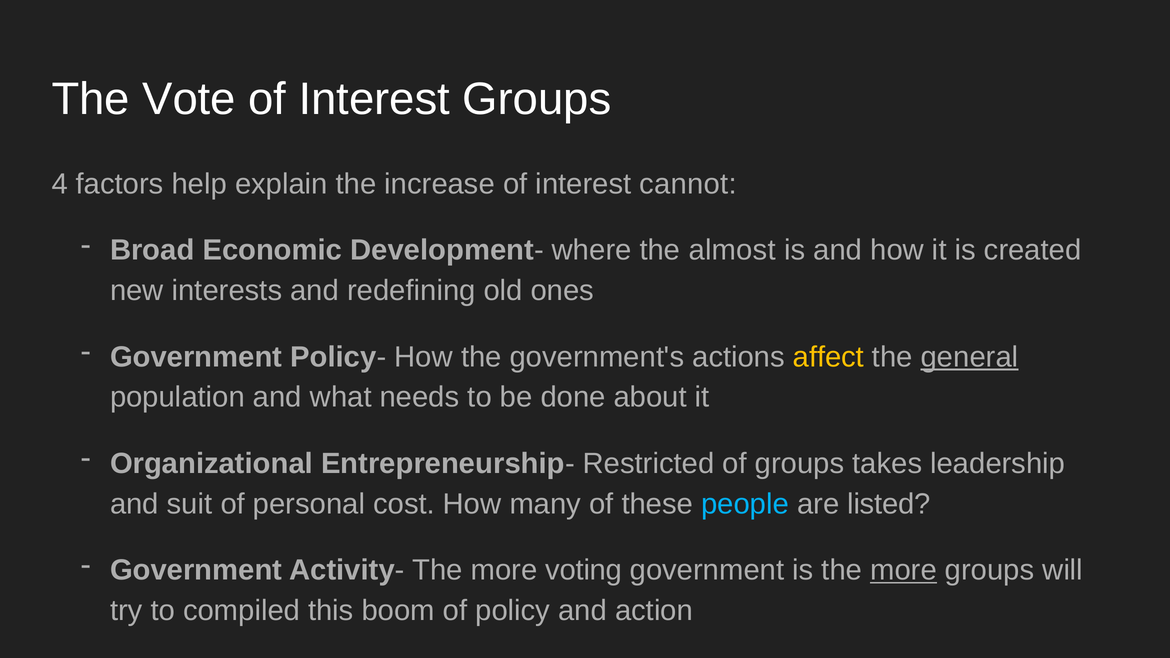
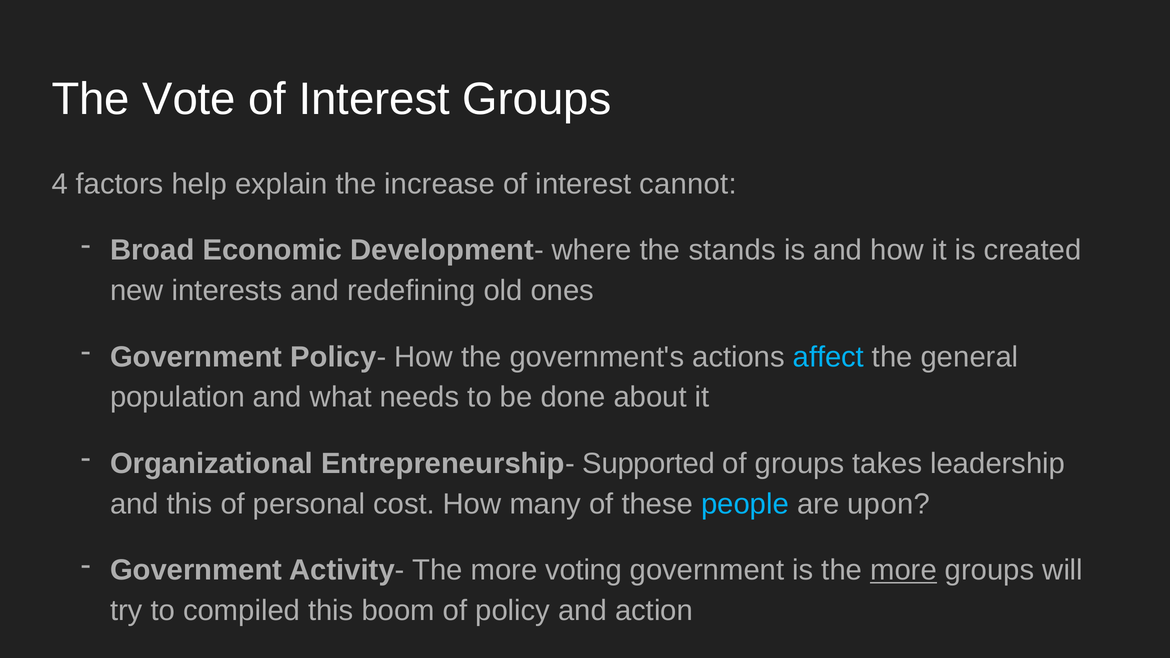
almost: almost -> stands (732, 250)
affect colour: yellow -> light blue (829, 357)
general underline: present -> none (969, 357)
Restricted: Restricted -> Supported (649, 464)
and suit: suit -> this (190, 504)
listed: listed -> upon (889, 504)
